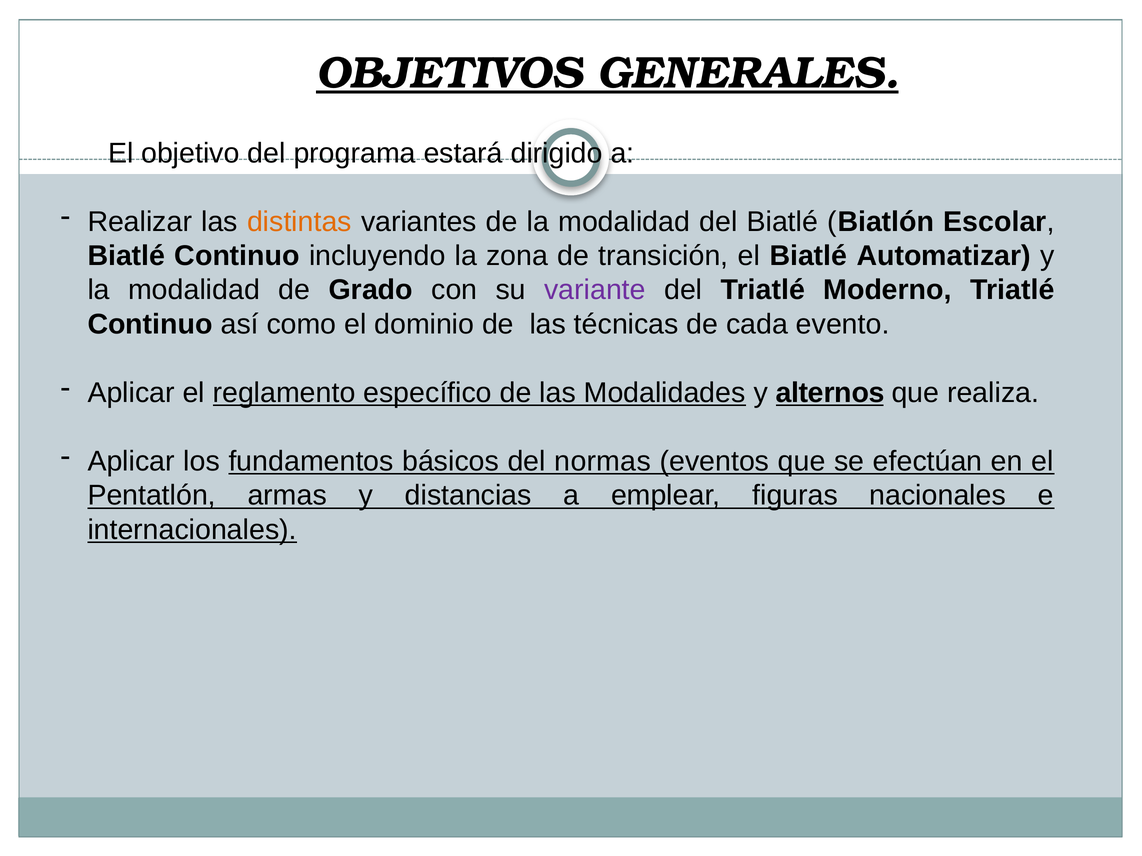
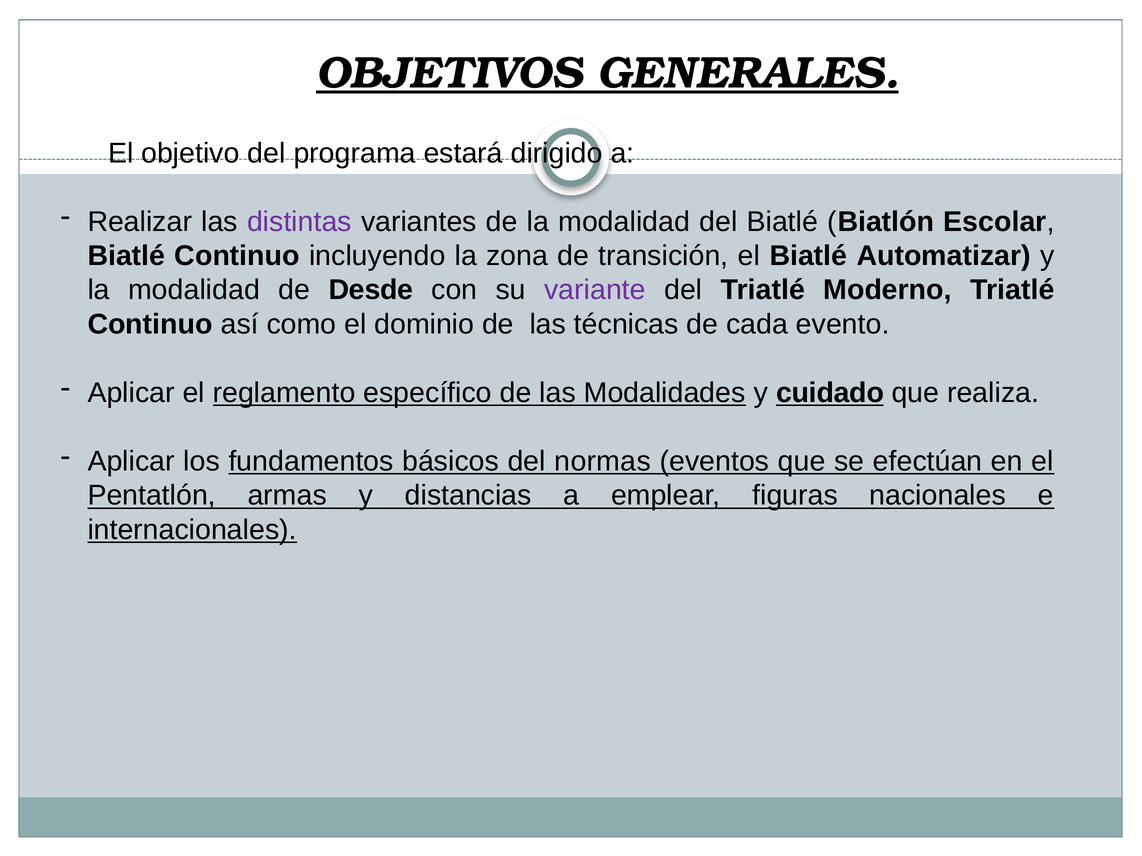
distintas colour: orange -> purple (299, 222)
Grado: Grado -> Desde (371, 290)
alternos: alternos -> cuidado (830, 393)
